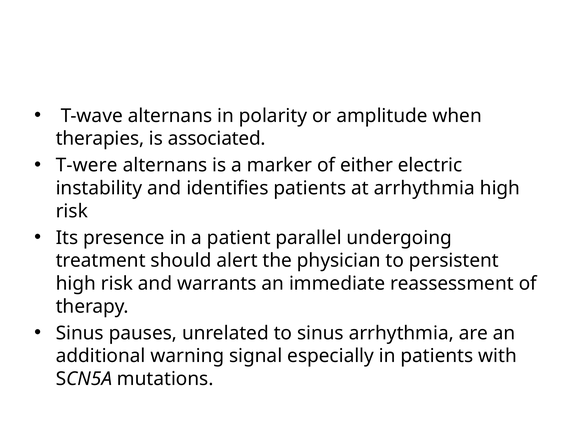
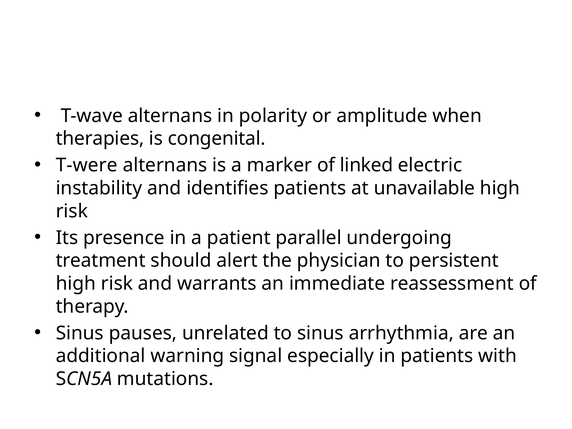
associated: associated -> congenital (217, 139)
either: either -> linked (367, 165)
at arrhythmia: arrhythmia -> unavailable (424, 188)
